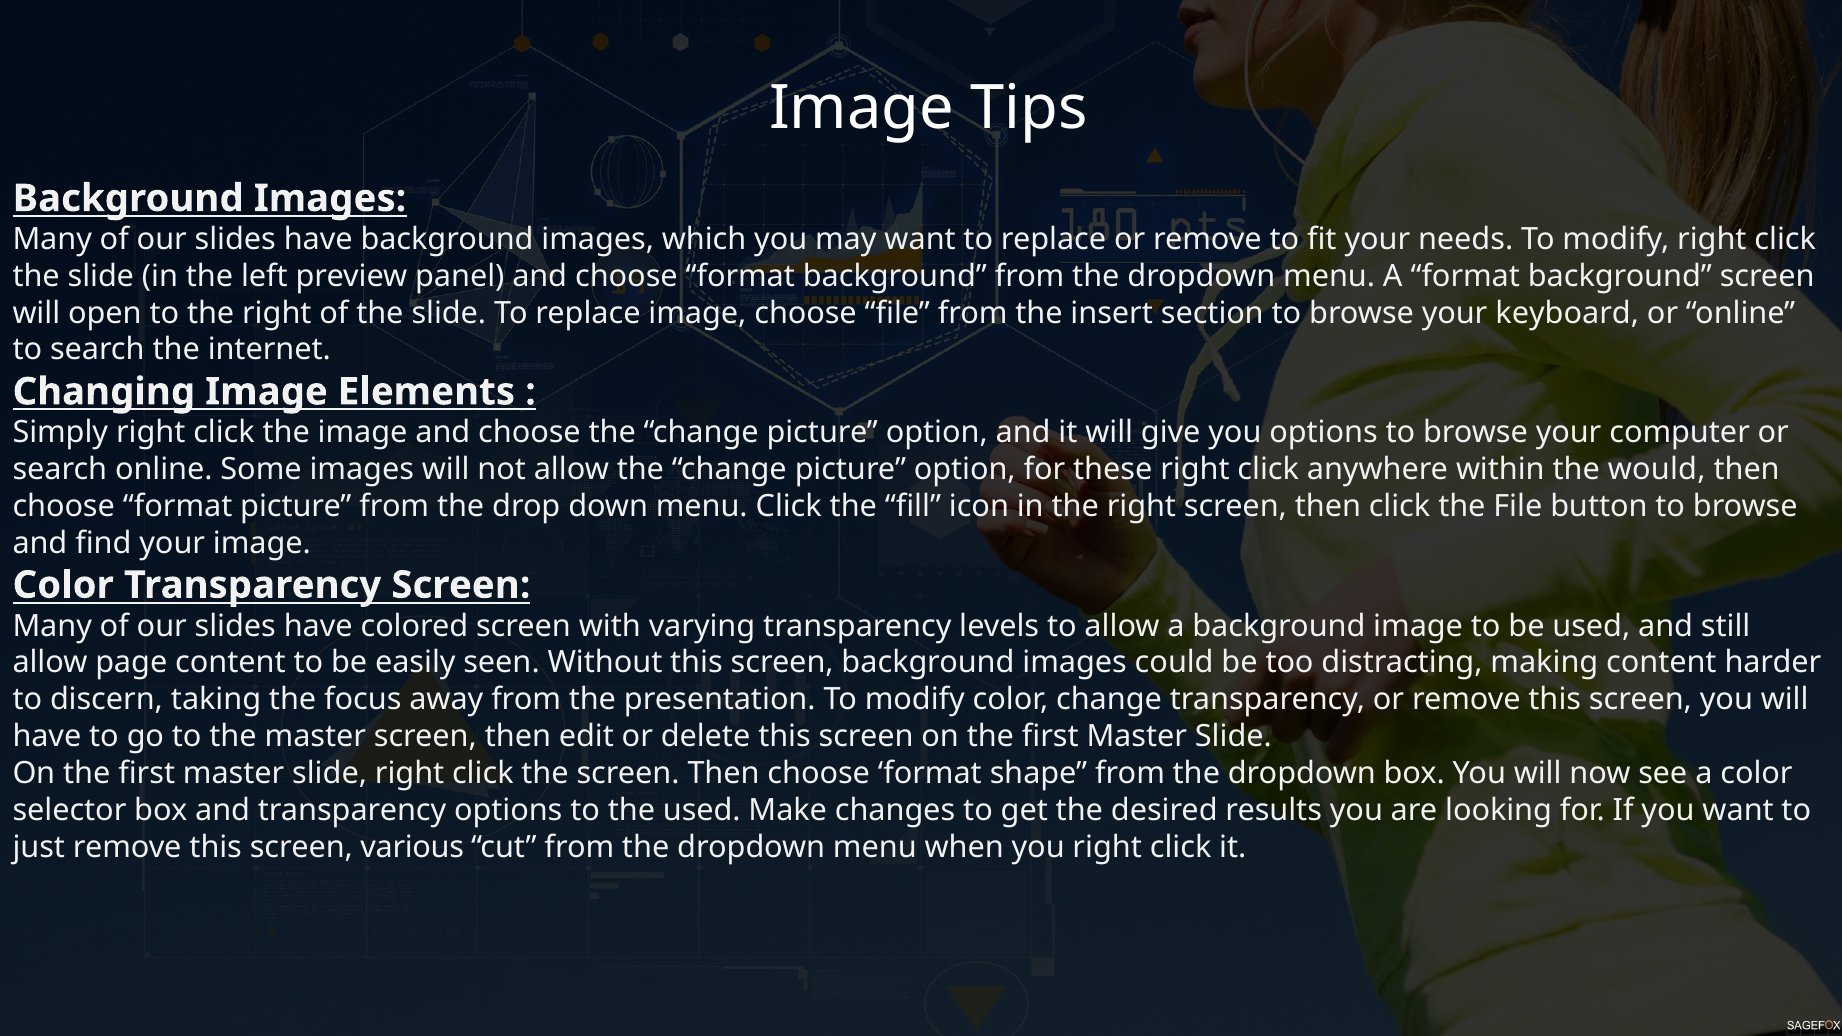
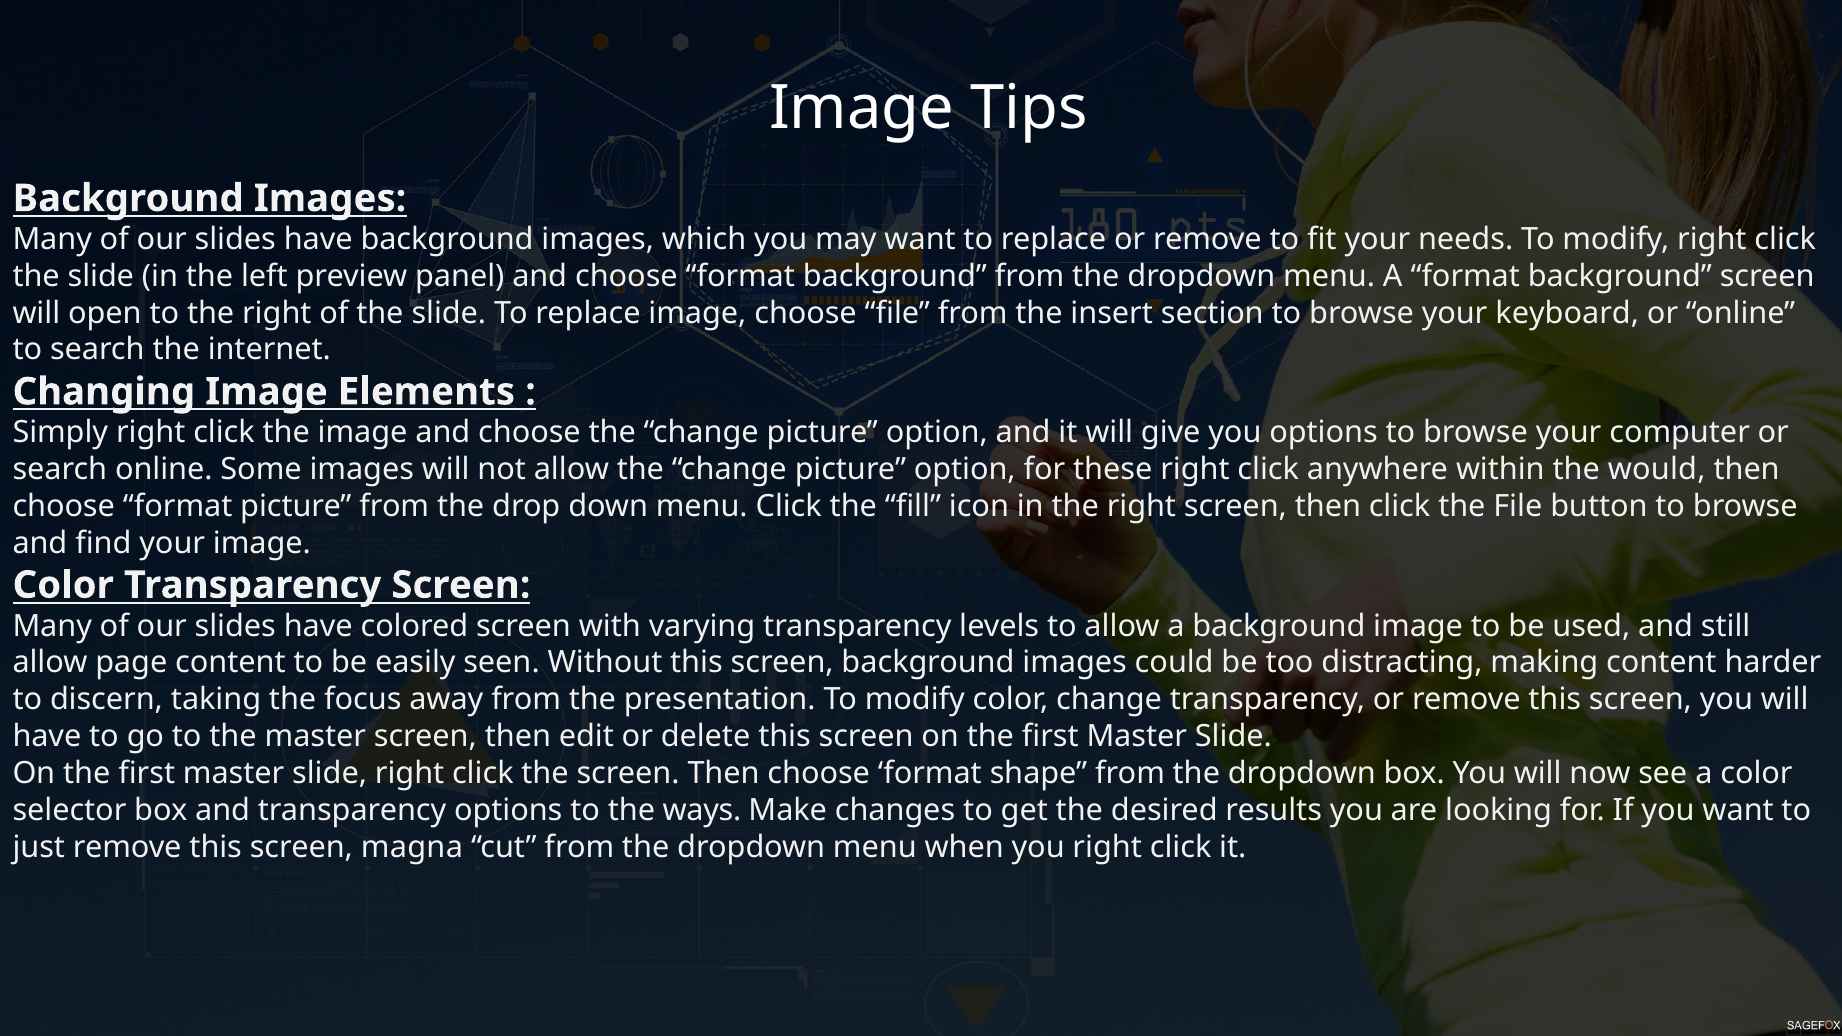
the used: used -> ways (702, 810)
various: various -> magna (412, 847)
